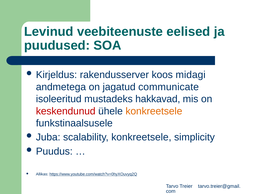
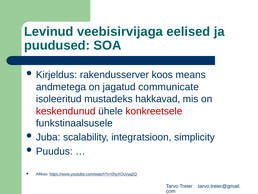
veebiteenuste: veebiteenuste -> veebisirvijaga (120, 31)
midagi: midagi -> means (191, 75)
konkreetsele colour: orange -> red (154, 111)
scalability konkreetsele: konkreetsele -> integratsioon (141, 137)
